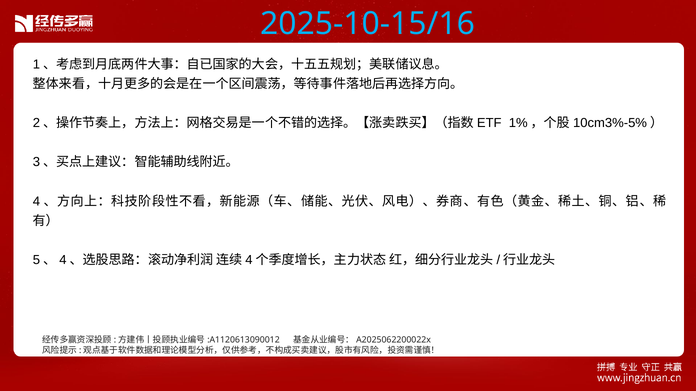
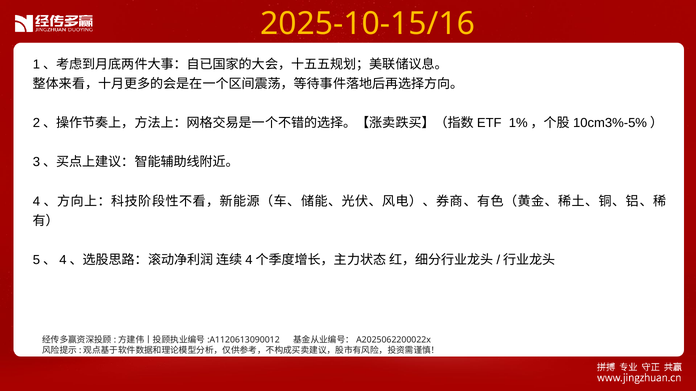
2025-10-15/16 colour: light blue -> yellow (368, 24)
